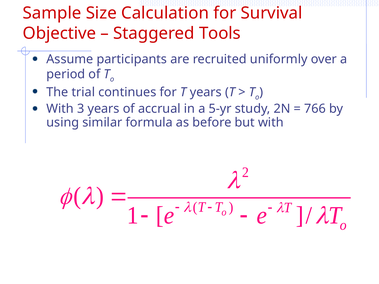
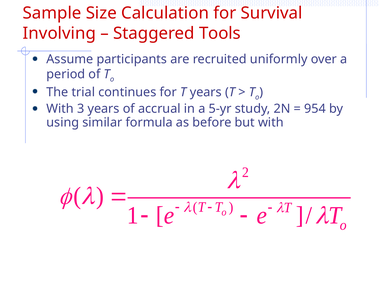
Objective: Objective -> Involving (59, 33)
766: 766 -> 954 (315, 109)
